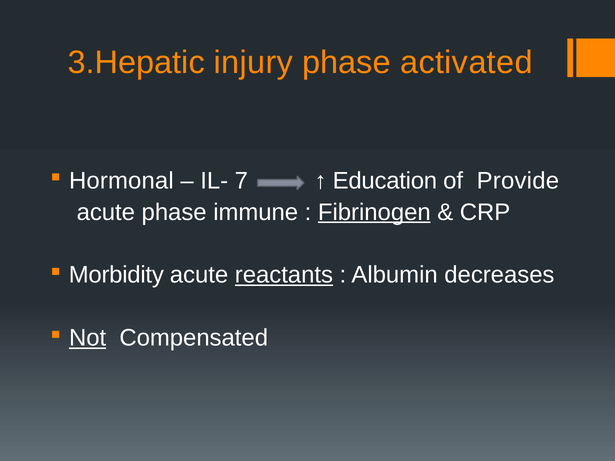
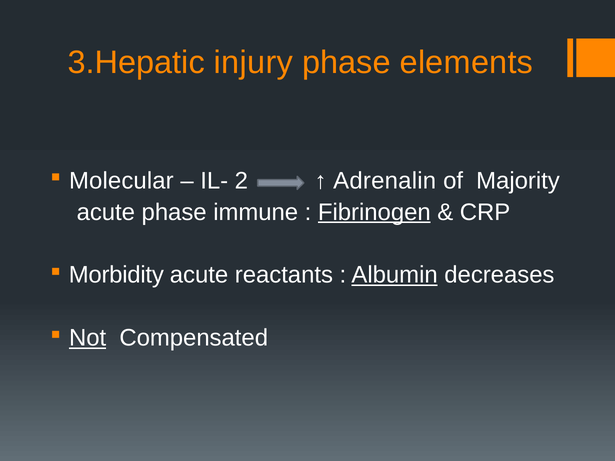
activated: activated -> elements (466, 63)
Hormonal: Hormonal -> Molecular (121, 181)
7: 7 -> 2 (241, 181)
Education: Education -> Adrenalin (385, 181)
Provide: Provide -> Majority (518, 181)
reactants underline: present -> none (284, 275)
Albumin underline: none -> present (395, 275)
